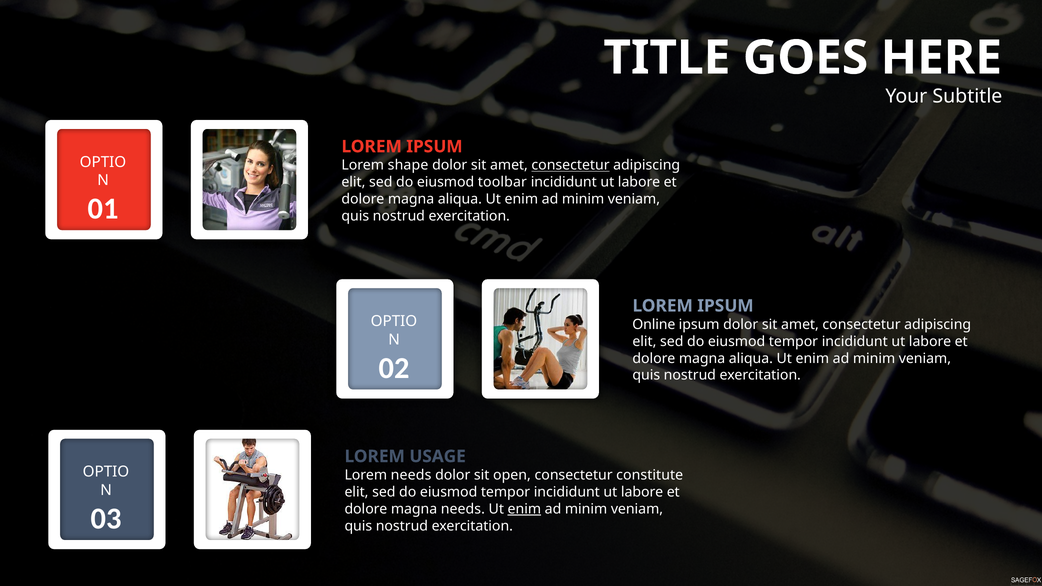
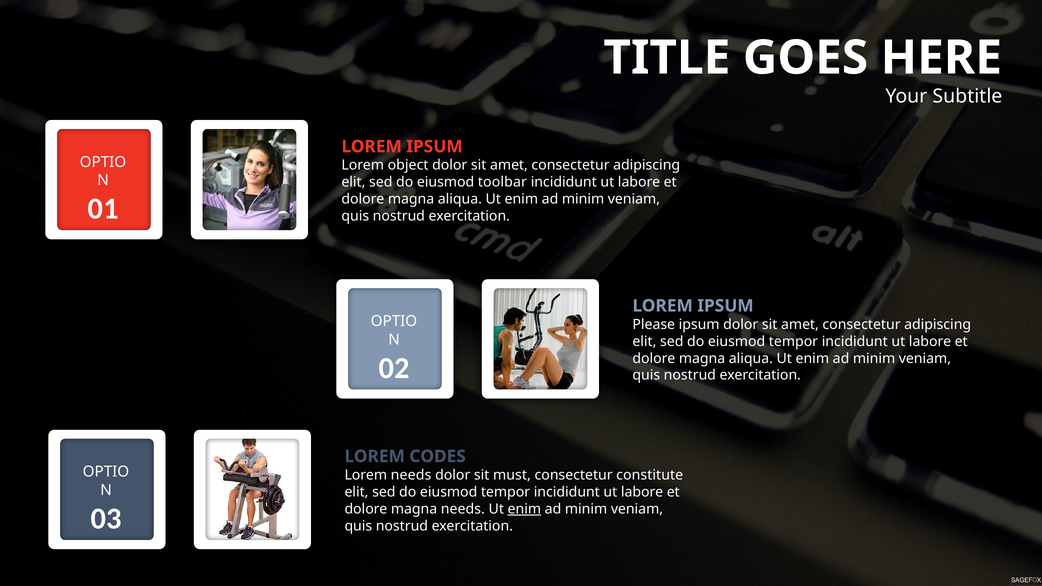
shape: shape -> object (408, 165)
consectetur underline: present -> none (571, 165)
Online: Online -> Please (654, 325)
USAGE: USAGE -> CODES (438, 456)
open: open -> must (512, 475)
